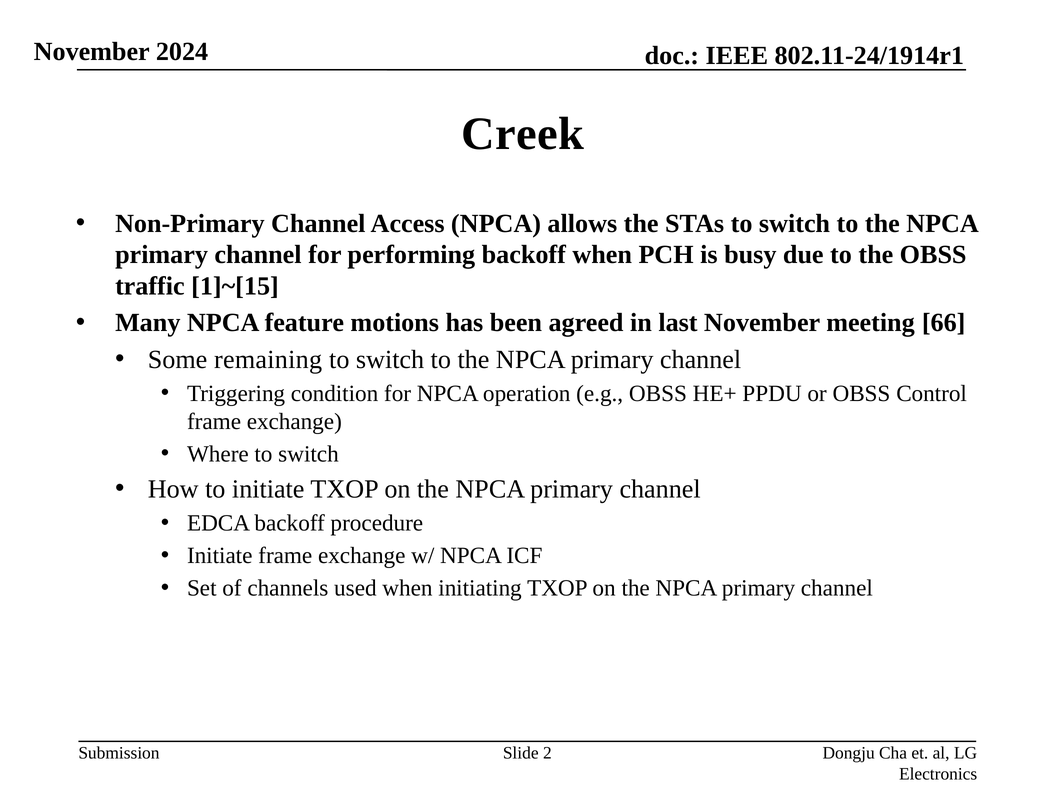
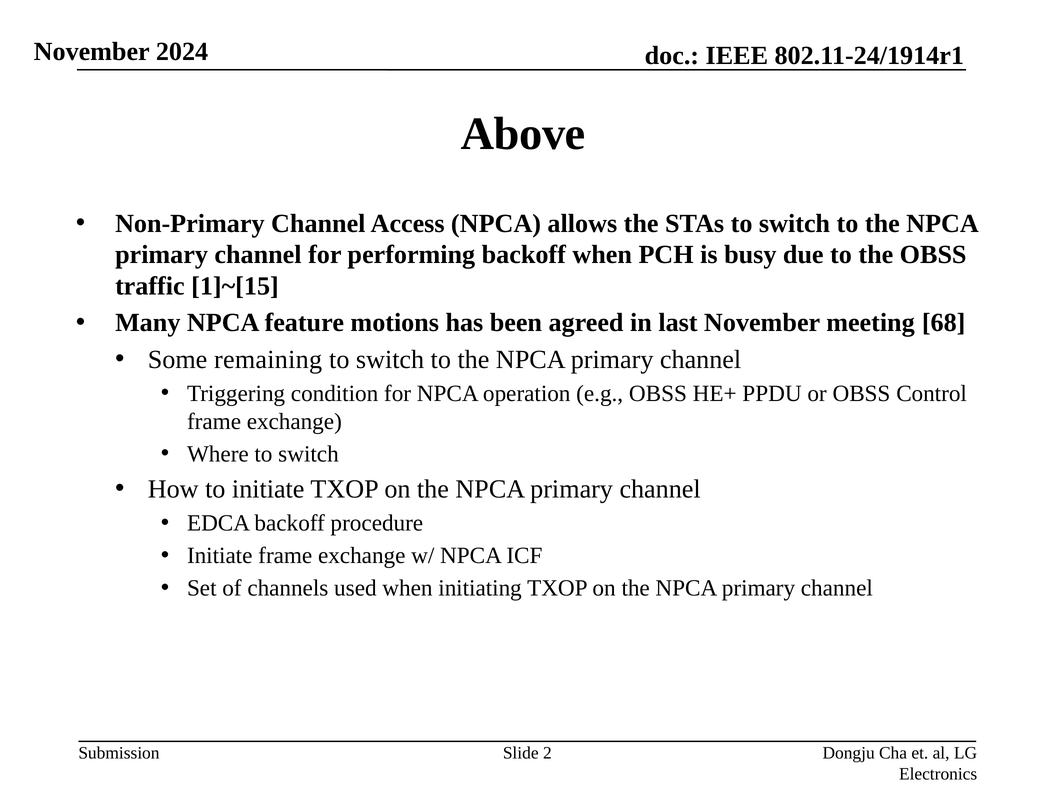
Creek: Creek -> Above (523, 134)
66: 66 -> 68 (944, 323)
